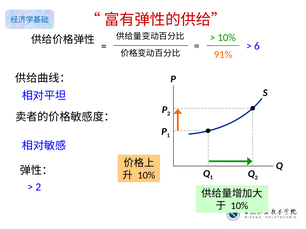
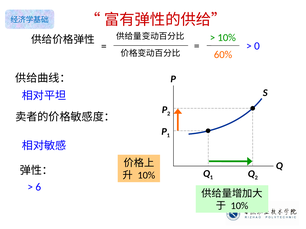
6: 6 -> 0 (257, 46)
91%: 91% -> 60% (223, 55)
2: 2 -> 6 (38, 187)
